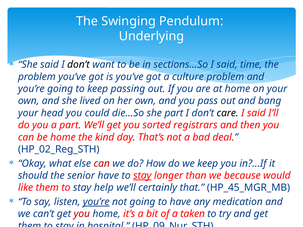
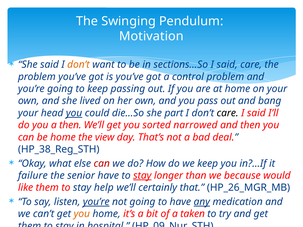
Underlying: Underlying -> Motivation (151, 36)
don’t colour: black -> orange (78, 65)
said time: time -> care (251, 65)
culture: culture -> control (188, 77)
you underline: none -> present (74, 113)
a part: part -> then (70, 125)
registrars: registrars -> narrowed (195, 125)
kind: kind -> view (105, 137)
HP_02_Reg_STH: HP_02_Reg_STH -> HP_38_Reg_STH (59, 149)
should: should -> failure (33, 176)
HP_45_MGR_MB: HP_45_MGR_MB -> HP_26_MGR_MB (249, 188)
any underline: none -> present (202, 202)
you colour: red -> orange (82, 214)
